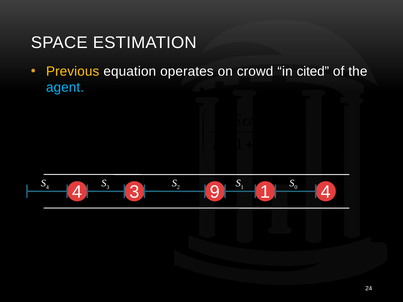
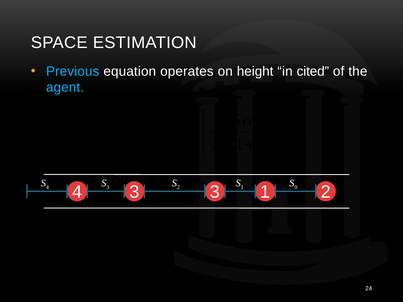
Previous colour: yellow -> light blue (73, 71)
crowd: crowd -> height (255, 71)
4 9: 9 -> 3 (215, 192)
1 4: 4 -> 2 (326, 192)
